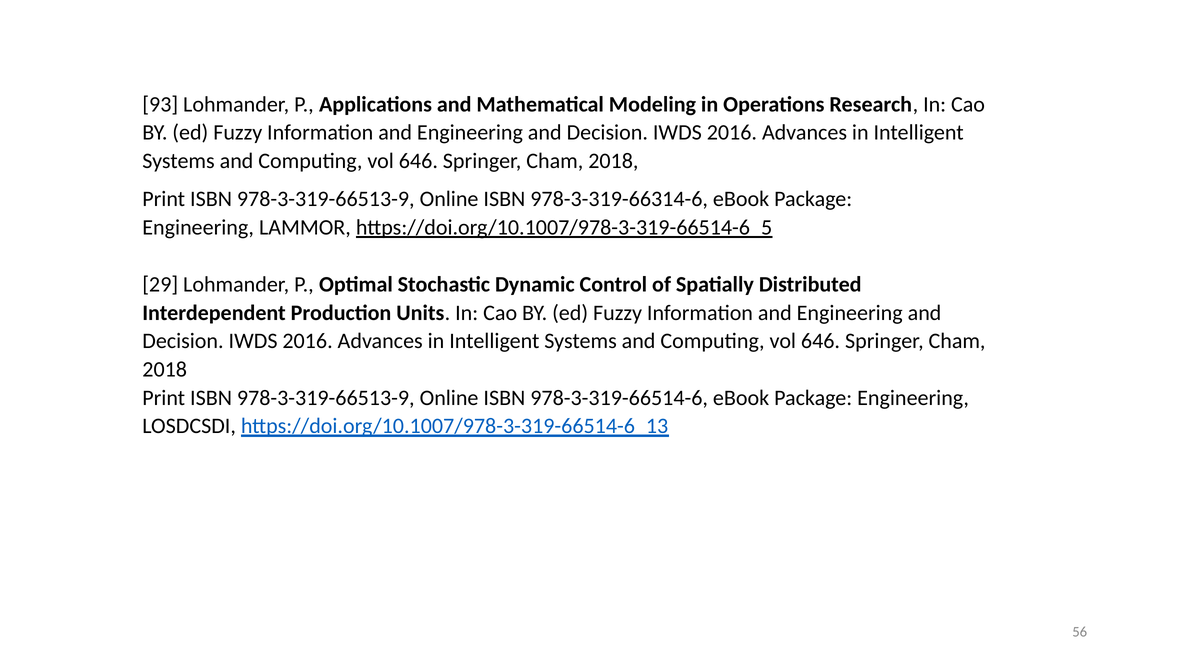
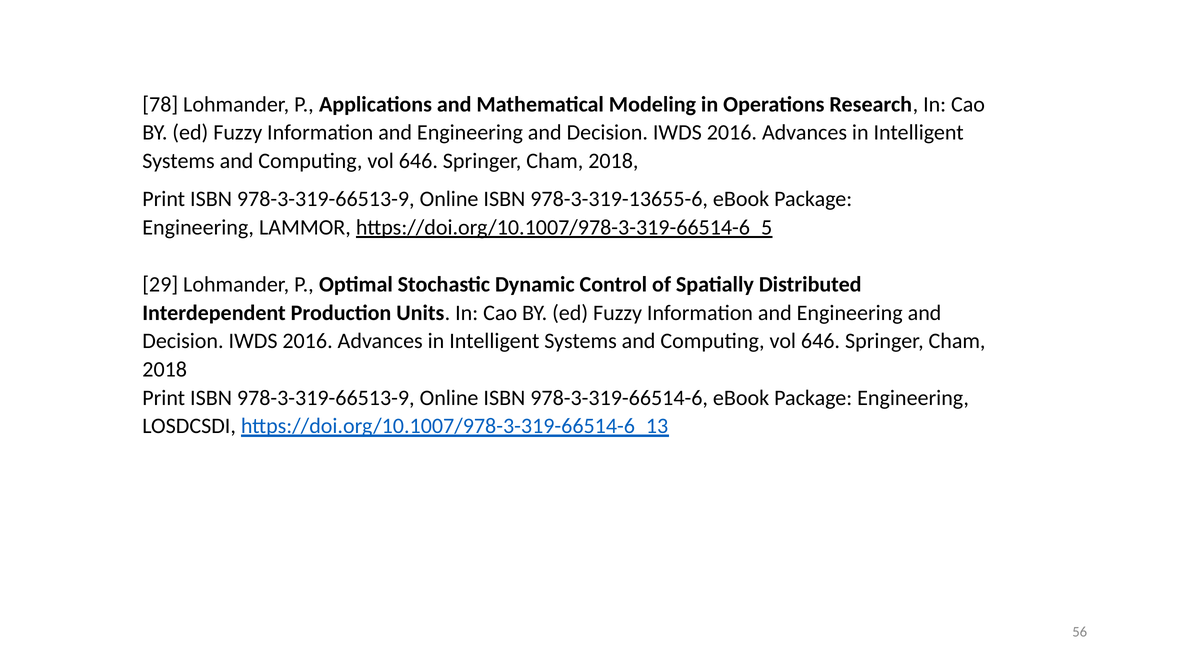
93: 93 -> 78 (160, 104)
978-3-319-66314-6: 978-3-319-66314-6 -> 978-3-319-13655-6 (619, 199)
